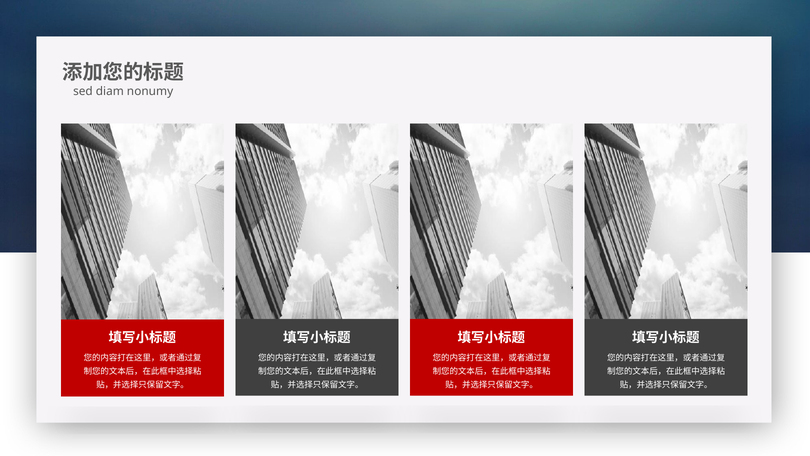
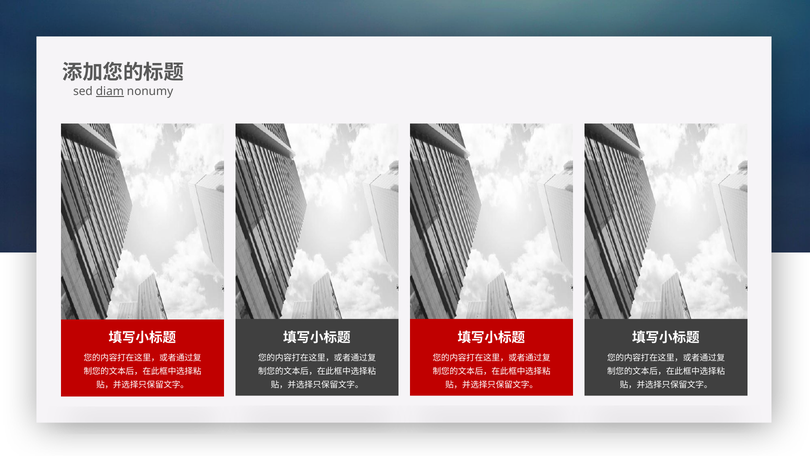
diam underline: none -> present (110, 91)
